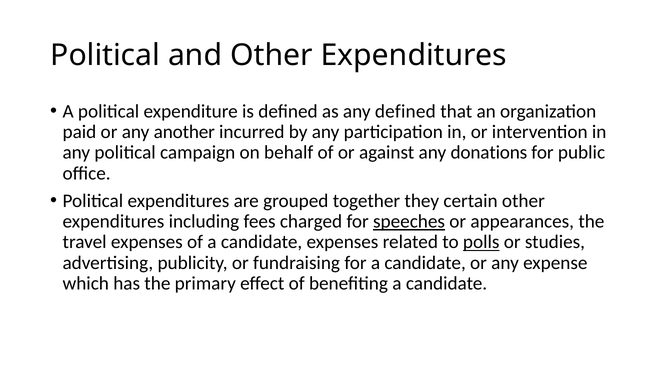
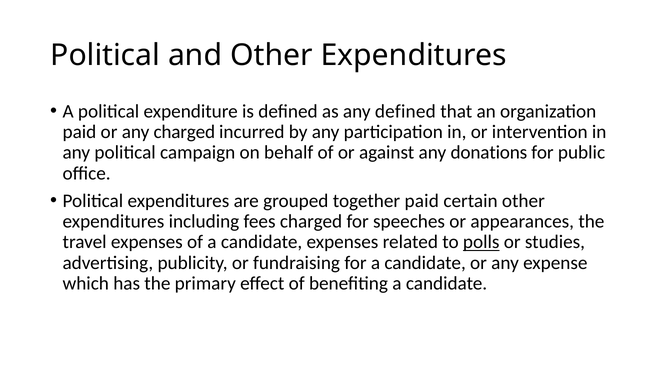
any another: another -> charged (184, 132)
together they: they -> paid (422, 201)
speeches underline: present -> none (409, 222)
